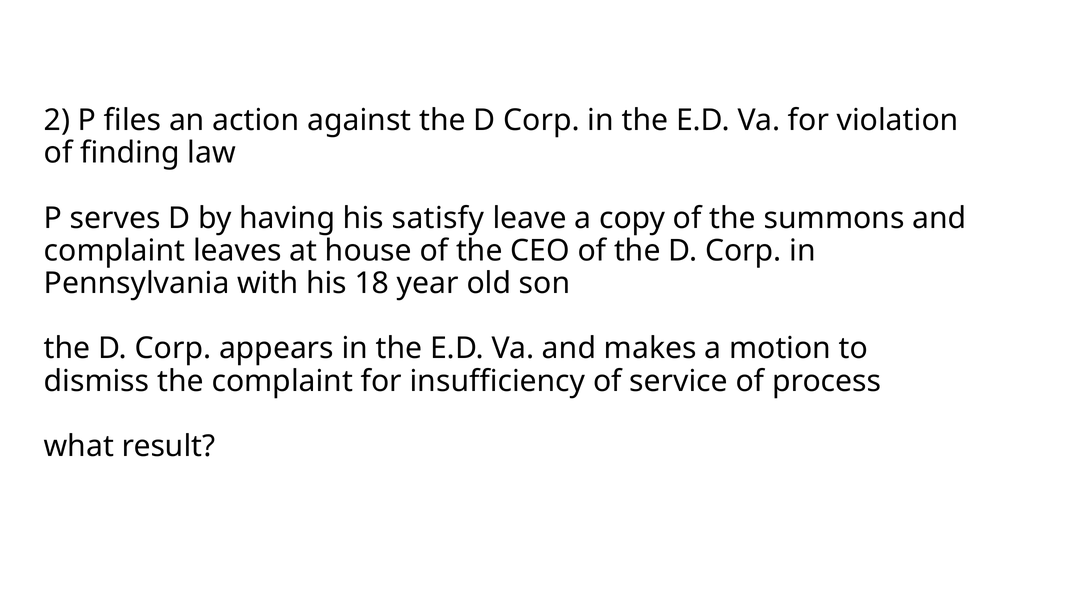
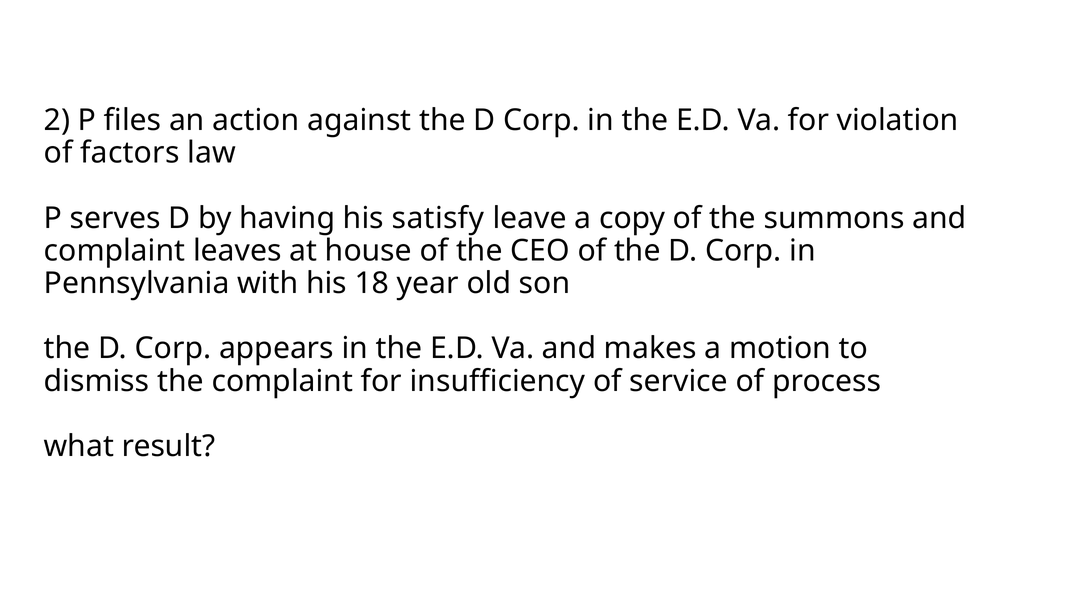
finding: finding -> factors (130, 153)
